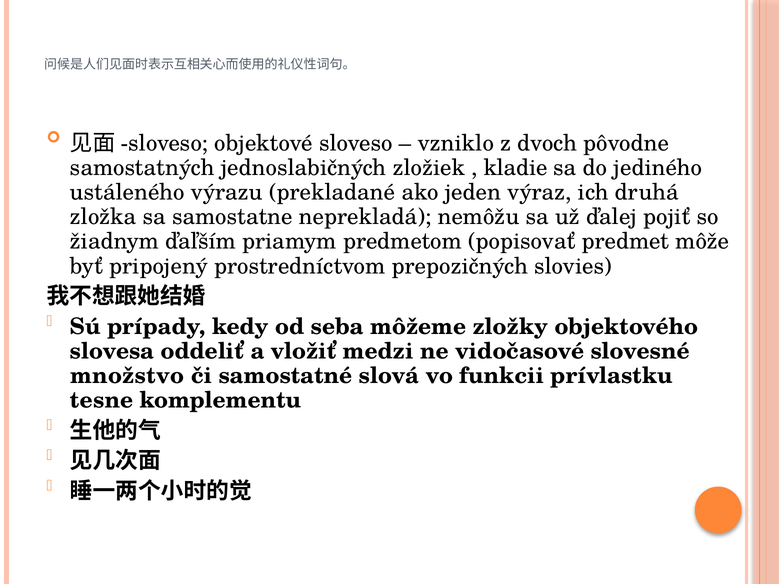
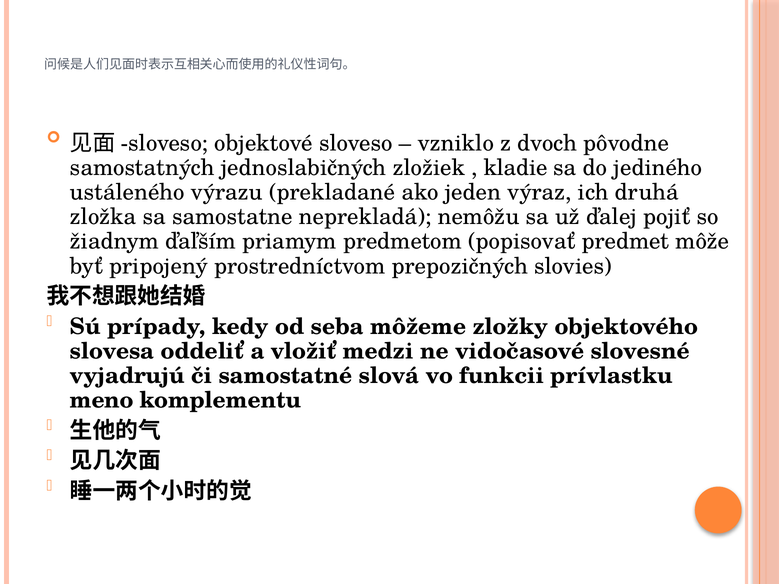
množstvo: množstvo -> vyjadrujú (127, 376)
tesne: tesne -> meno (102, 400)
